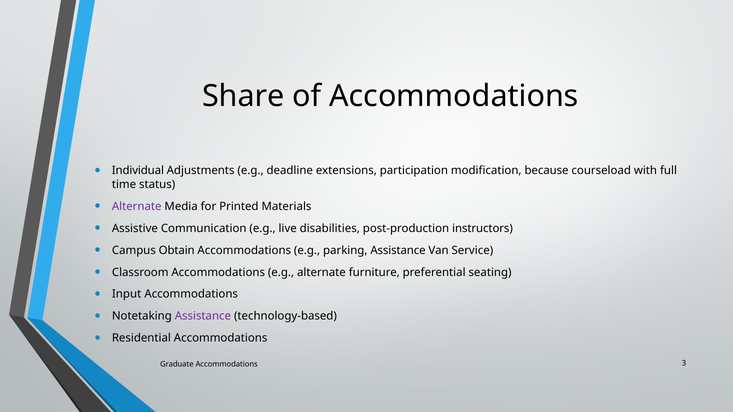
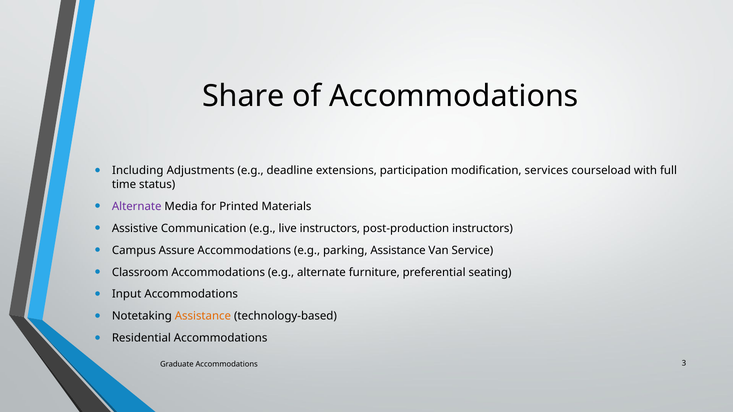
Individual: Individual -> Including (138, 171)
because: because -> services (546, 171)
live disabilities: disabilities -> instructors (330, 228)
Obtain: Obtain -> Assure (177, 250)
Assistance colour: purple -> orange (203, 316)
